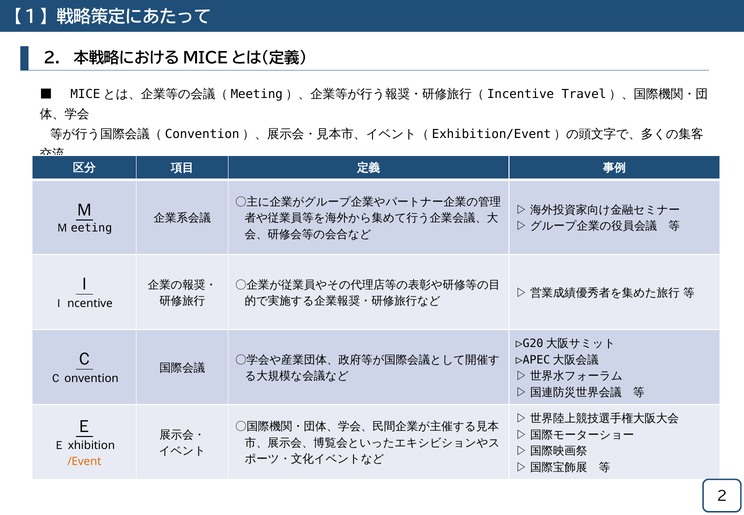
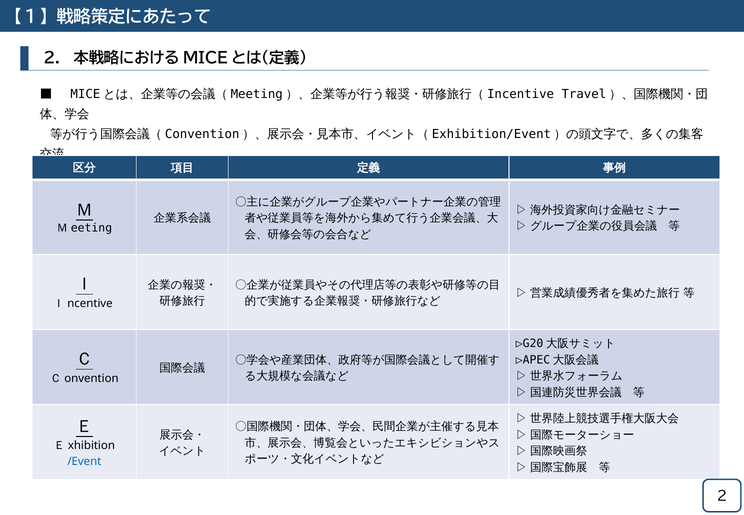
/Event colour: orange -> blue (84, 461)
